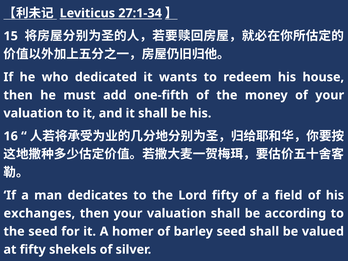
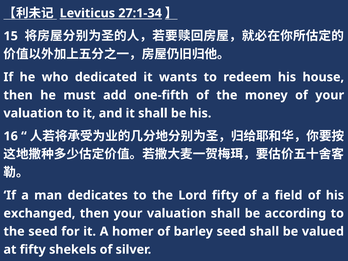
exchanges: exchanges -> exchanged (39, 213)
